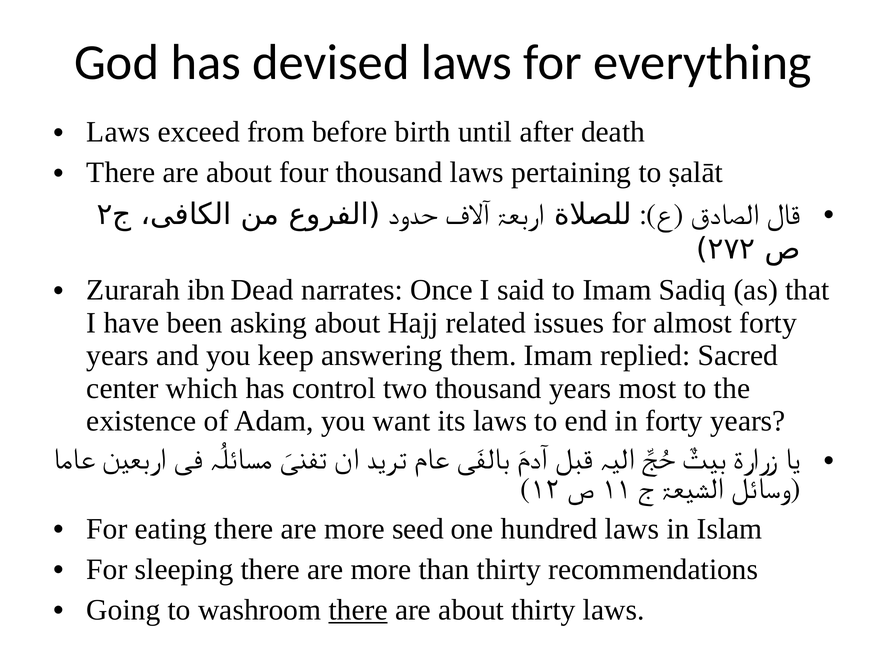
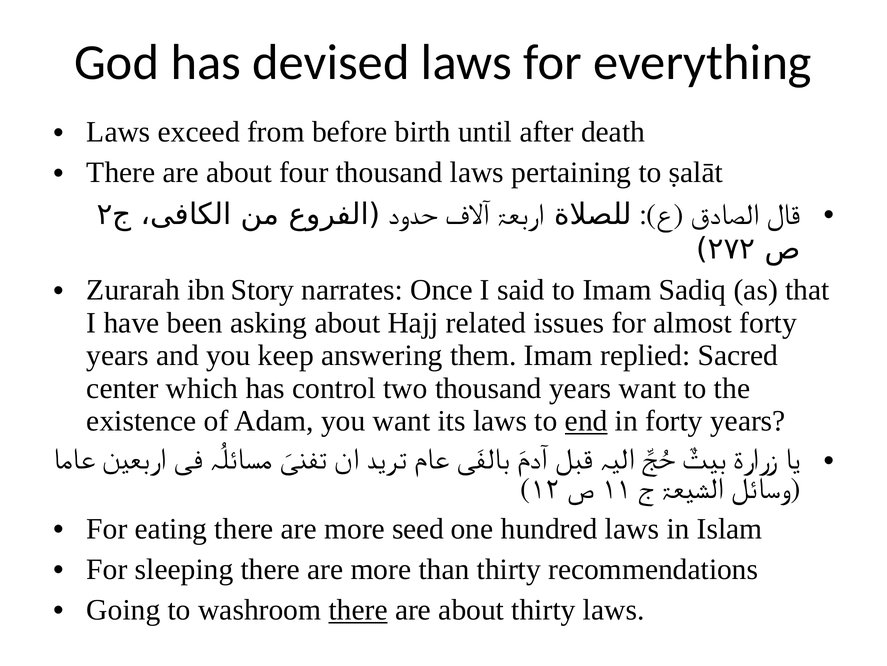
Dead: Dead -> Story (262, 290)
years most: most -> want (648, 388)
end underline: none -> present (586, 421)
